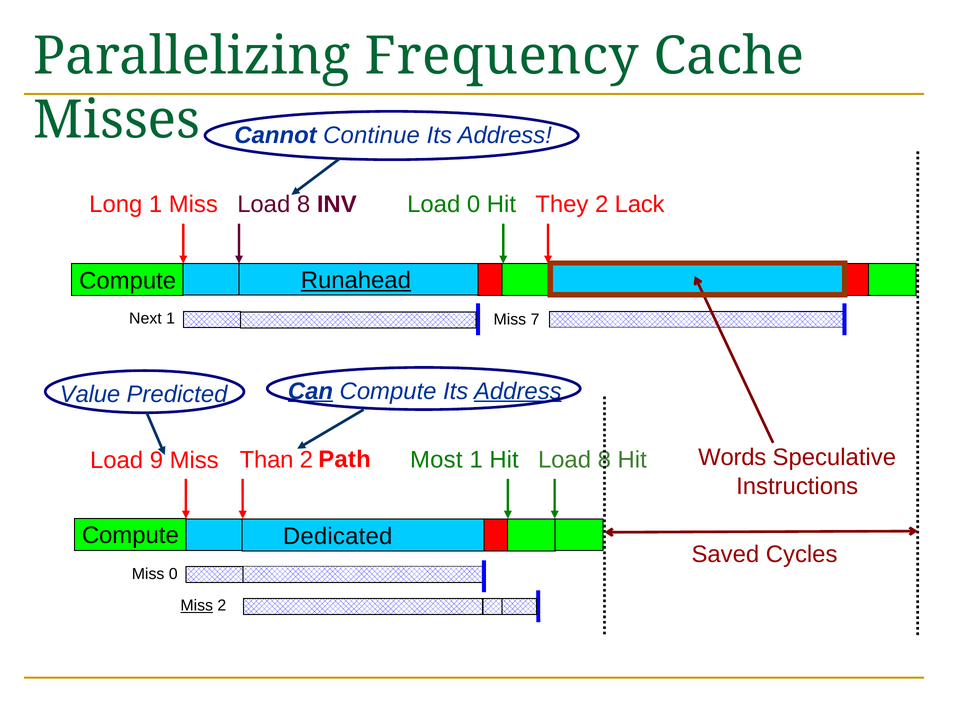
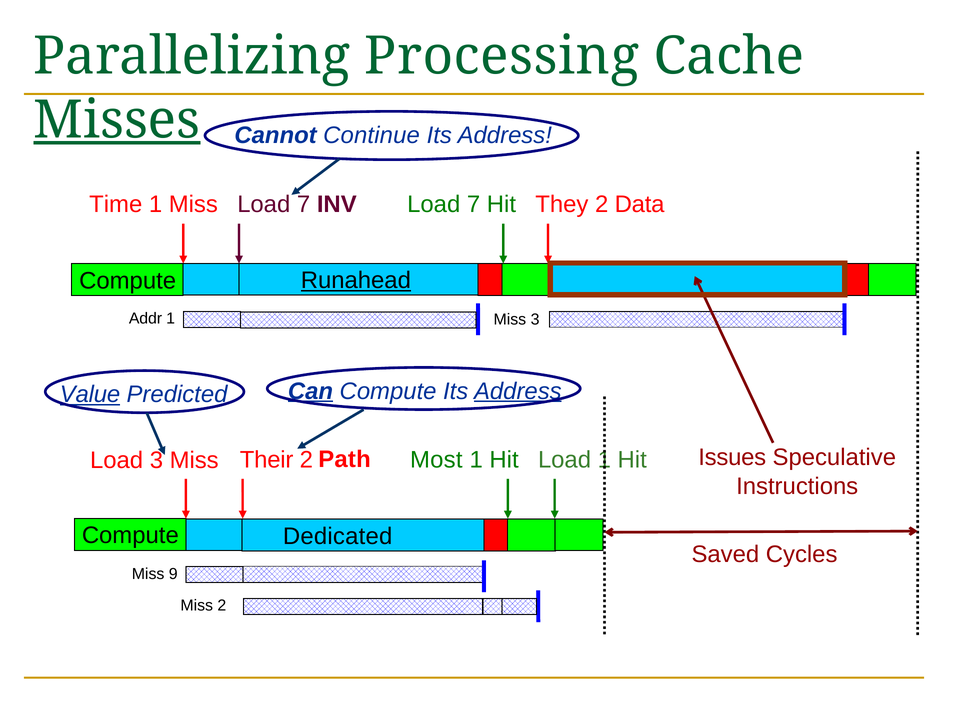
Frequency: Frequency -> Processing (502, 56)
Misses underline: none -> present (117, 120)
Long: Long -> Time (116, 205)
8: 8 -> 7 (304, 205)
INV Load 0: 0 -> 7 (474, 205)
Lack: Lack -> Data (640, 205)
Next: Next -> Addr (145, 319)
Miss 7: 7 -> 3 (535, 320)
Value underline: none -> present (90, 394)
Words: Words -> Issues (732, 458)
Than: Than -> Their (267, 460)
8: 8 -> 1 (604, 460)
Load 9: 9 -> 3 (156, 461)
Miss 0: 0 -> 9 (173, 574)
Miss underline: present -> none (197, 606)
